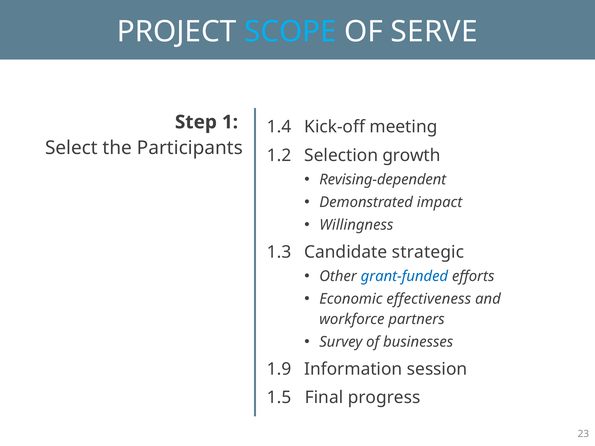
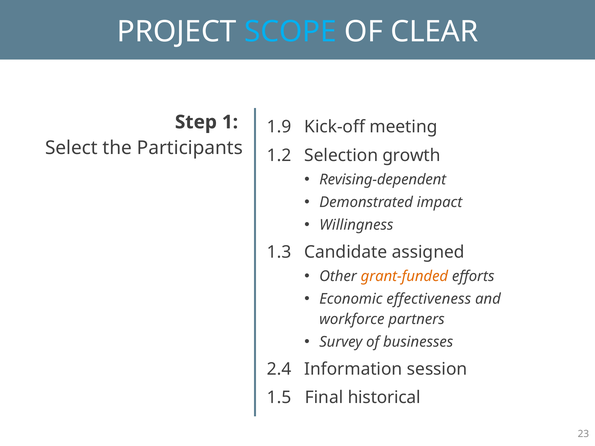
SERVE: SERVE -> CLEAR (434, 32)
1.4: 1.4 -> 1.9 (279, 127)
strategic: strategic -> assigned (428, 252)
grant-funded colour: blue -> orange (404, 276)
1.9: 1.9 -> 2.4 (279, 369)
progress: progress -> historical (384, 398)
